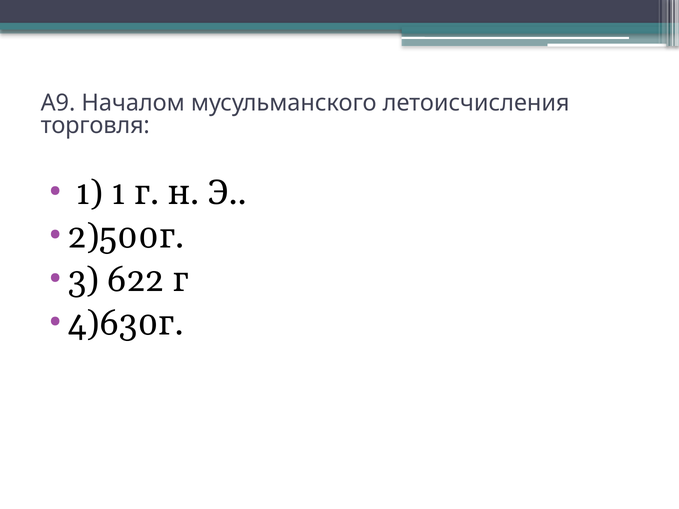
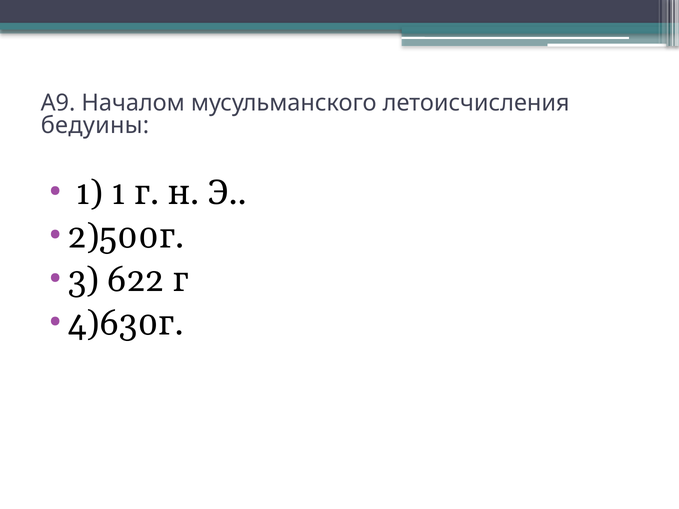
торговля: торговля -> бедуины (95, 126)
